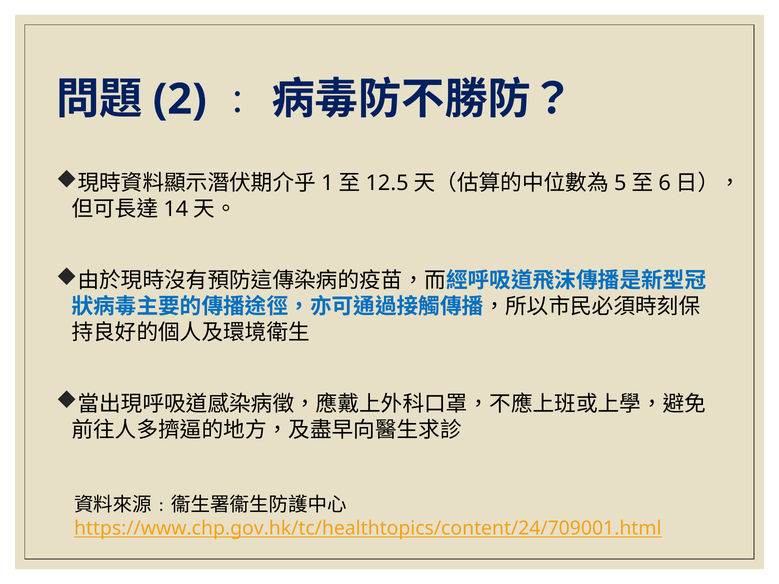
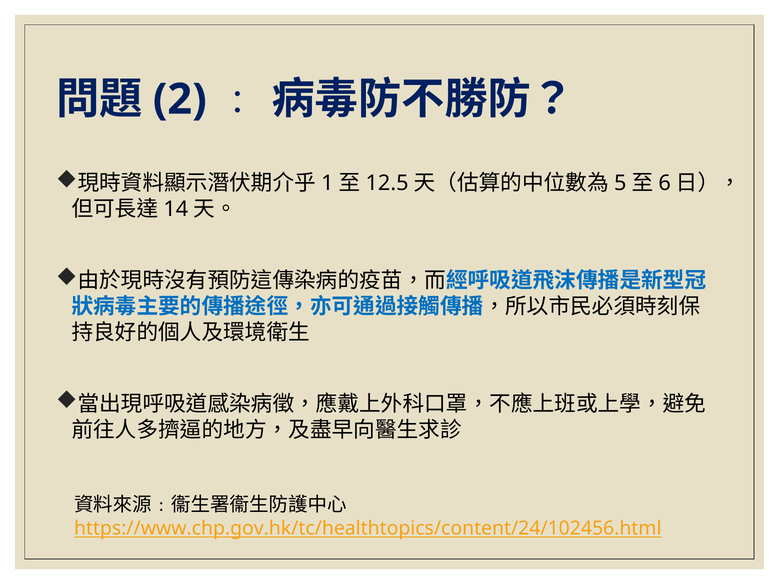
https://www.chp.gov.hk/tc/healthtopics/content/24/709001.html: https://www.chp.gov.hk/tc/healthtopics/content/24/709001.html -> https://www.chp.gov.hk/tc/healthtopics/content/24/102456.html (368, 528)
